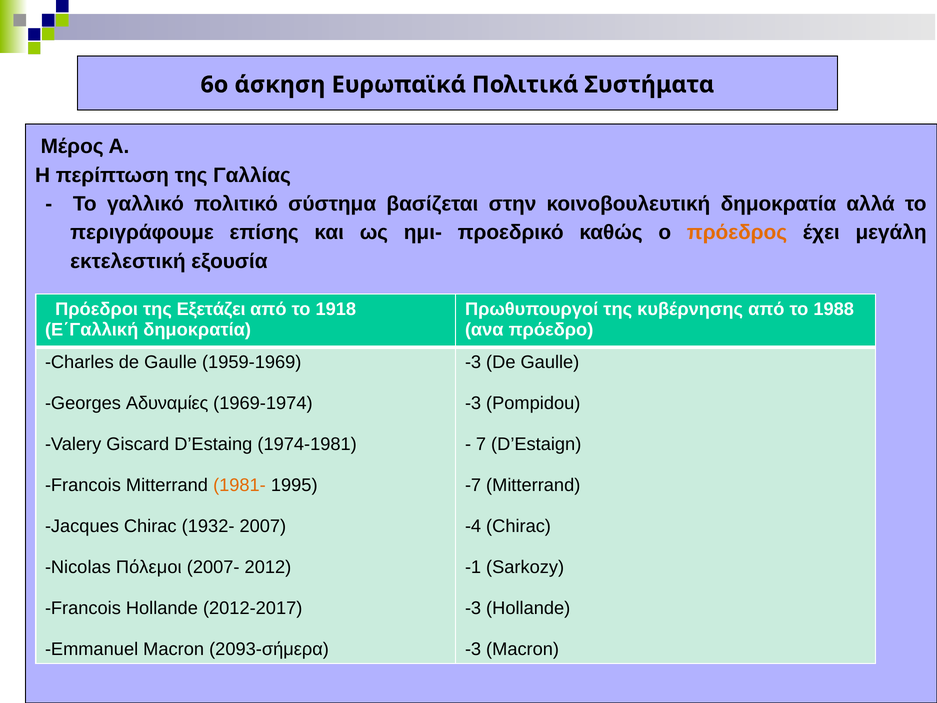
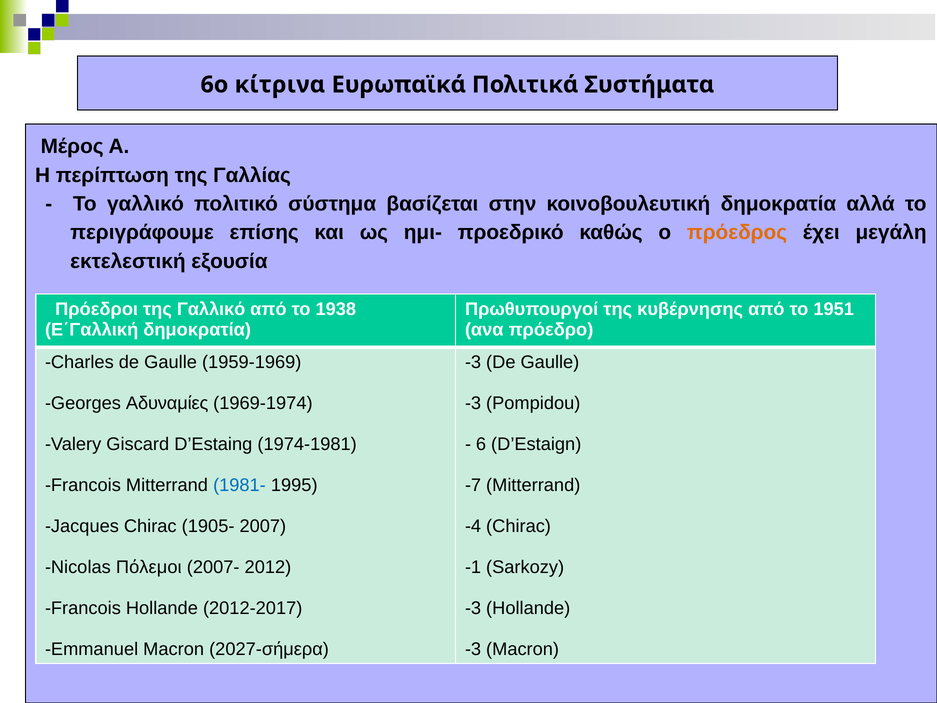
άσκηση: άσκηση -> κίτρινα (280, 85)
της Εξετάζει: Εξετάζει -> Γαλλικό (211, 309)
1918: 1918 -> 1938 (336, 309)
1988: 1988 -> 1951 (834, 309)
7: 7 -> 6 (481, 444)
1981- colour: orange -> blue (239, 485)
1932-: 1932- -> 1905- (208, 526)
2093-σήμερα: 2093-σήμερα -> 2027-σήμερα (269, 649)
